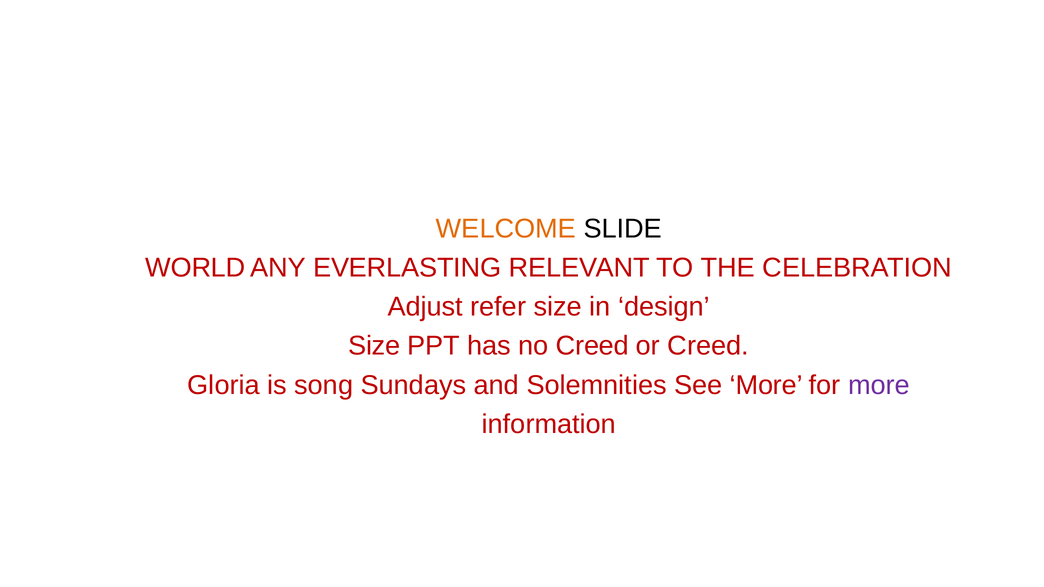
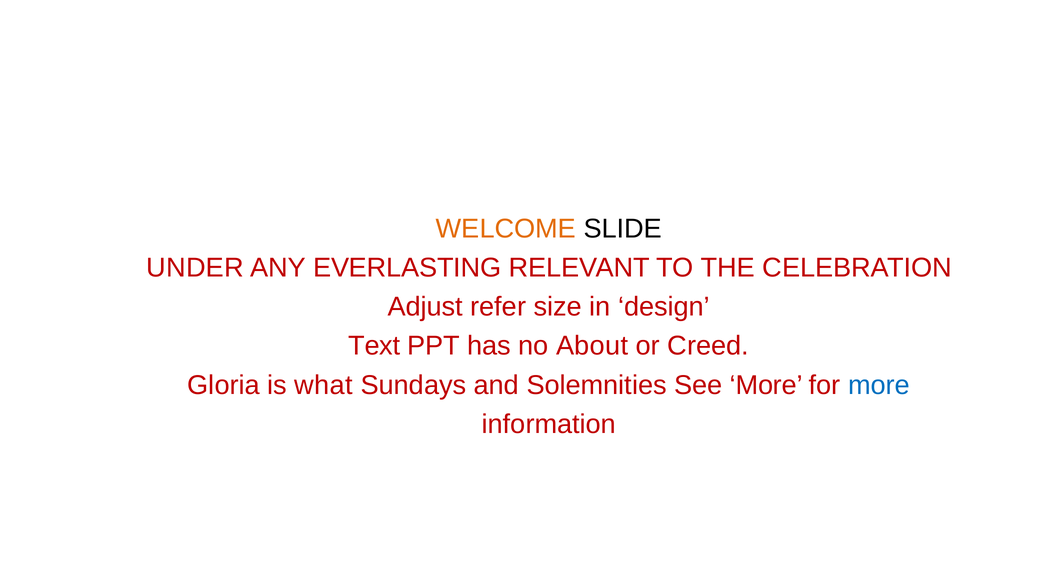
WORLD: WORLD -> UNDER (195, 268)
Size: Size -> Text (374, 346)
no Creed: Creed -> About (592, 346)
song: song -> what (324, 385)
more colour: purple -> blue (879, 385)
